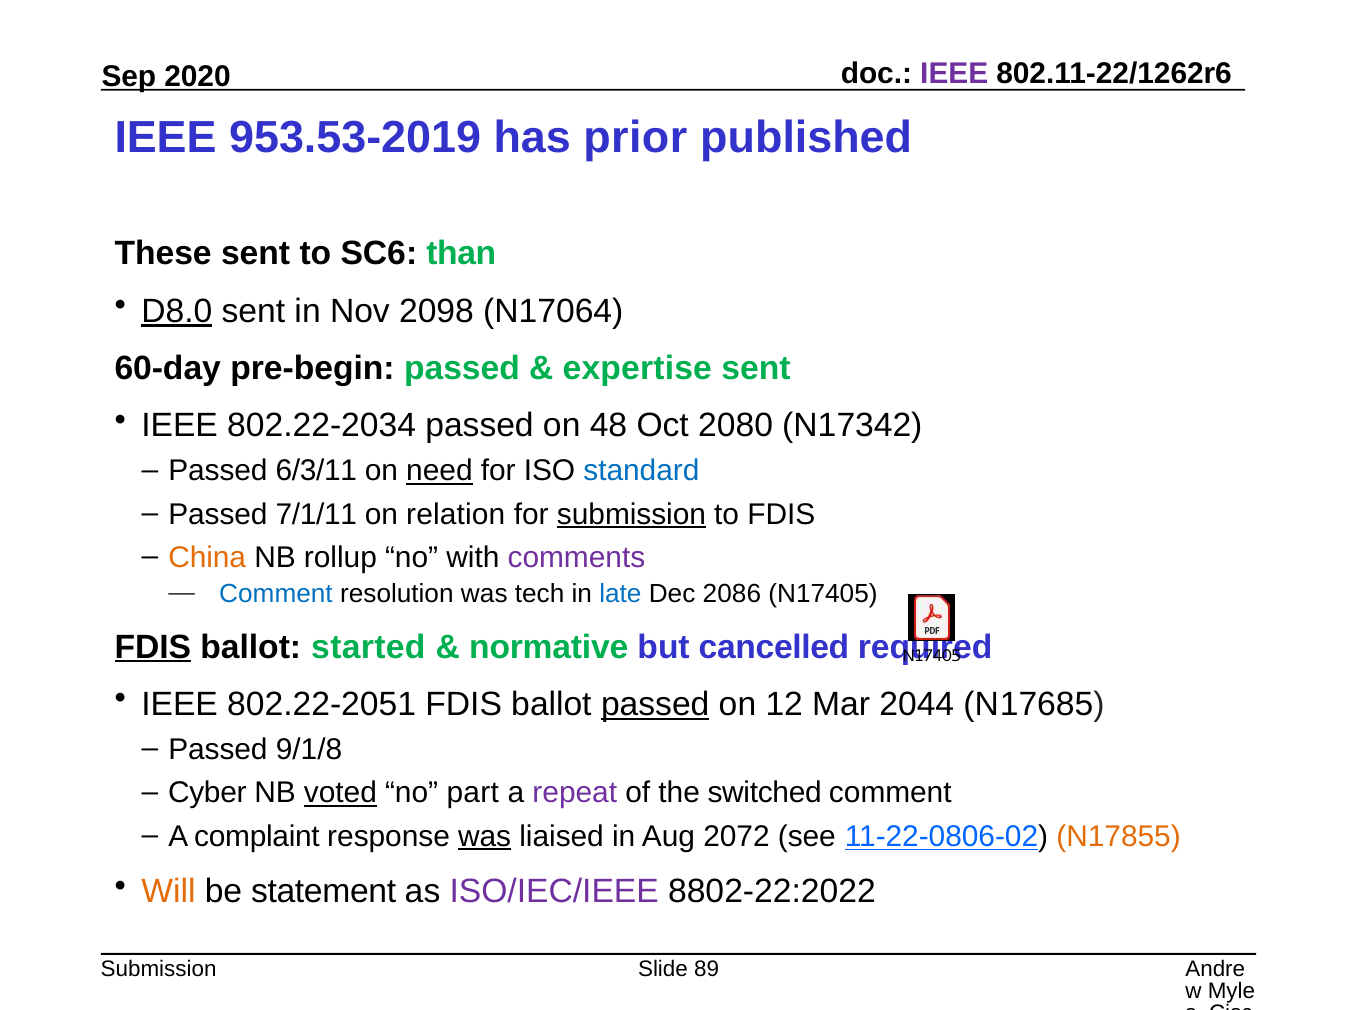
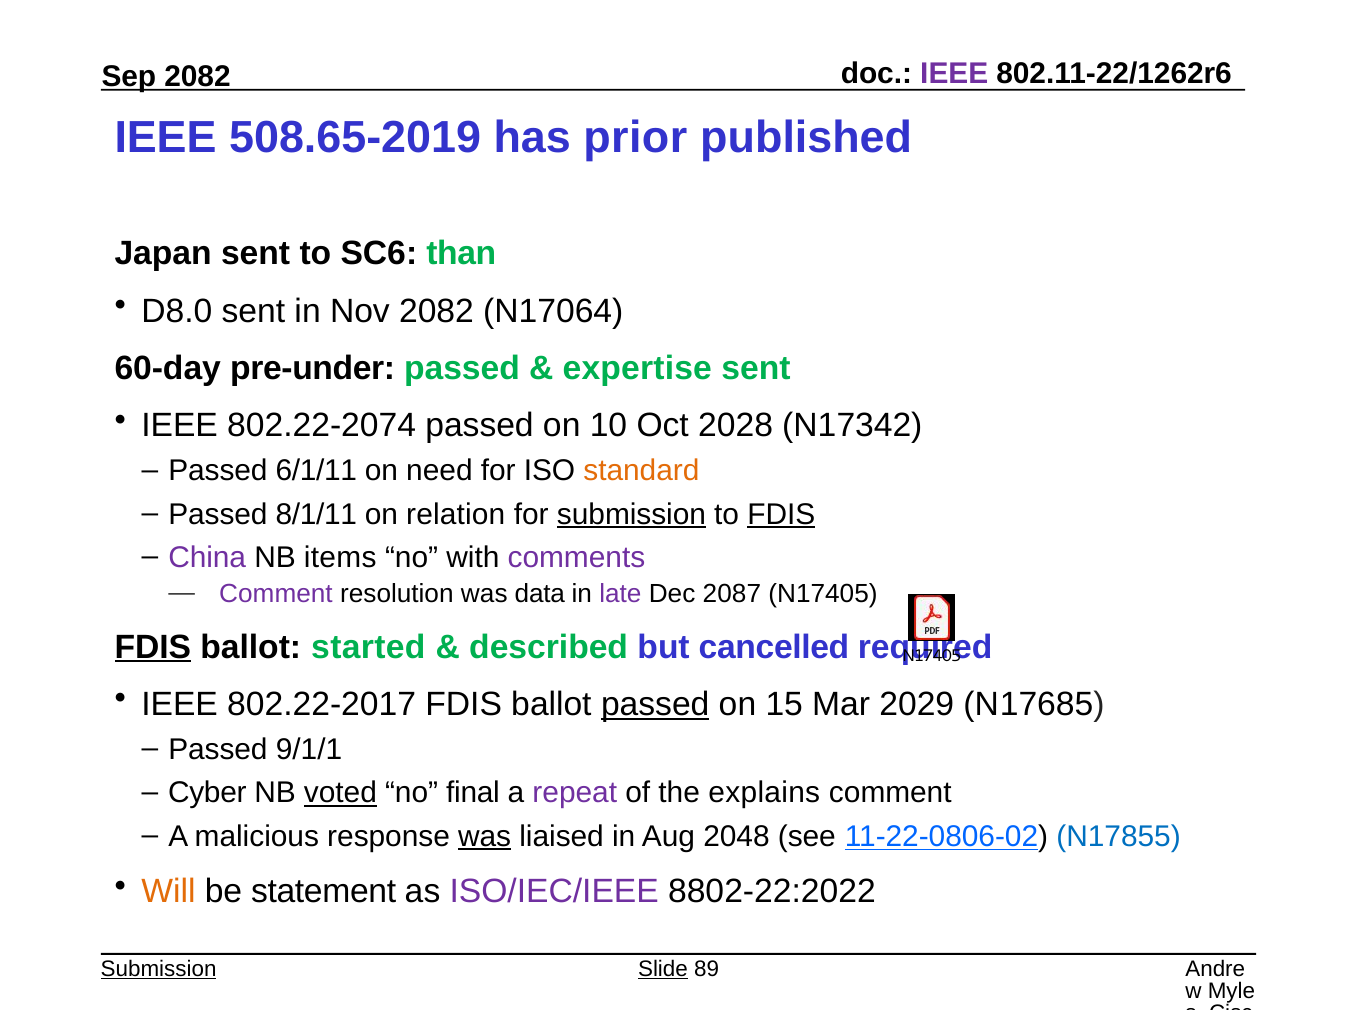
2020: 2020 -> 2082 (198, 76)
953.53-2019: 953.53-2019 -> 508.65-2019 (355, 138)
These: These -> Japan (163, 254)
D8.0 underline: present -> none (177, 311)
Nov 2098: 2098 -> 2082 (436, 311)
pre-begin: pre-begin -> pre-under (313, 368)
802.22-2034: 802.22-2034 -> 802.22-2074 (322, 425)
48: 48 -> 10 (608, 425)
2080: 2080 -> 2028 (736, 425)
6/3/11: 6/3/11 -> 6/1/11 (316, 471)
need underline: present -> none (439, 471)
standard colour: blue -> orange (641, 471)
7/1/11: 7/1/11 -> 8/1/11 (316, 514)
FDIS underline: none -> present (781, 514)
China colour: orange -> purple (207, 557)
rollup: rollup -> items (340, 557)
Comment colour: blue -> purple (276, 593)
tech: tech -> data (540, 593)
late colour: blue -> purple (620, 593)
2086: 2086 -> 2087 (732, 593)
normative: normative -> described (549, 647)
802.22-2051: 802.22-2051 -> 802.22-2017 (322, 704)
12: 12 -> 15 (784, 704)
2044: 2044 -> 2029 (917, 704)
9/1/8: 9/1/8 -> 9/1/1 (309, 749)
part: part -> final (473, 793)
switched: switched -> explains (764, 793)
complaint: complaint -> malicious (257, 836)
2072: 2072 -> 2048 (736, 836)
N17855 colour: orange -> blue (1119, 836)
Submission underline: none -> present (159, 968)
Slide underline: none -> present (663, 968)
